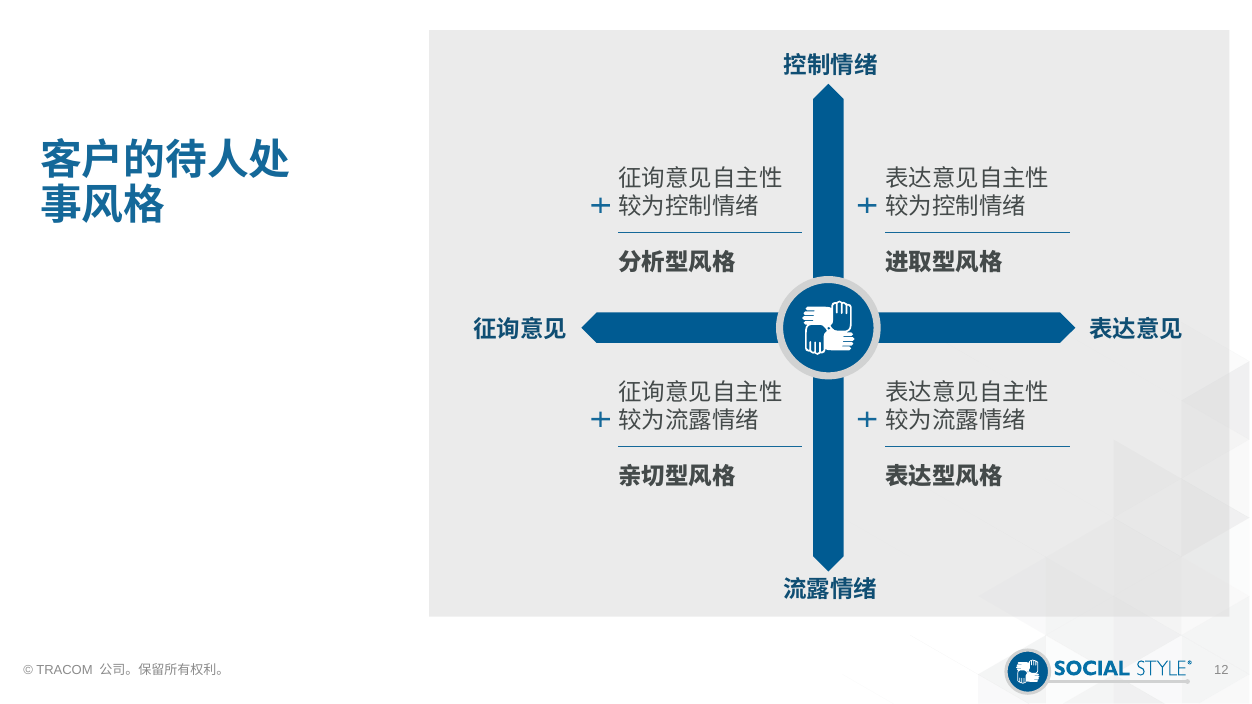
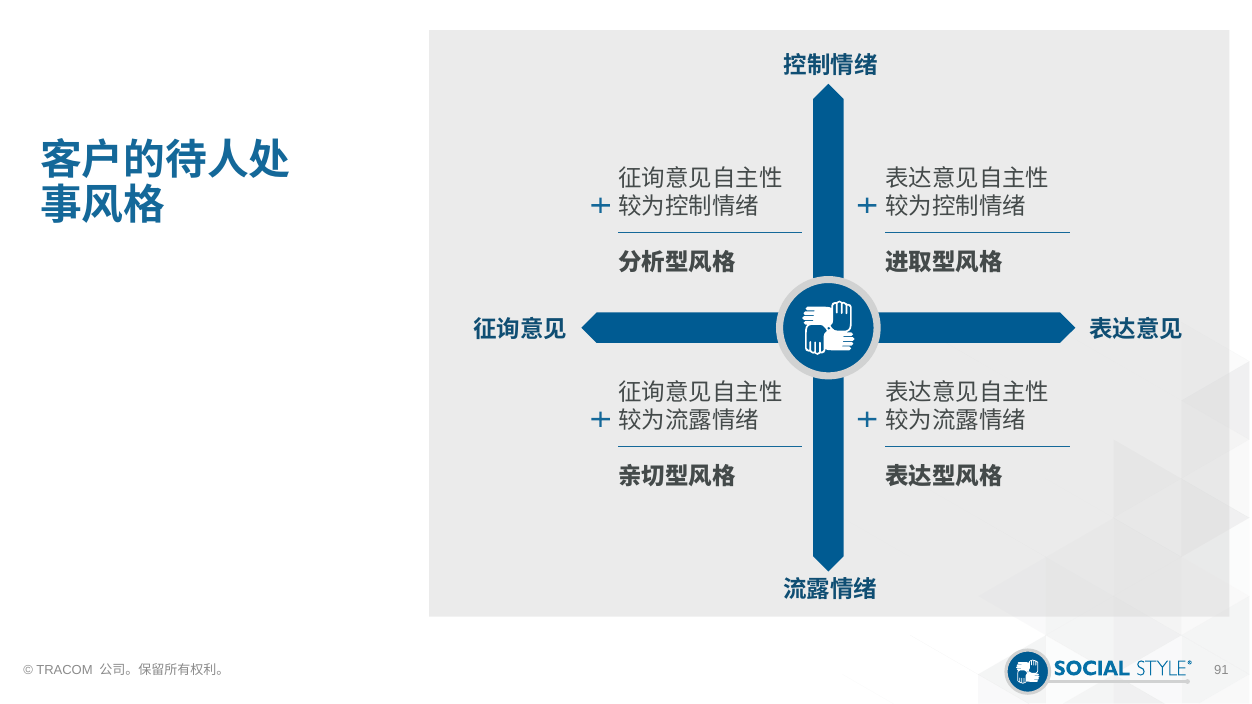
12: 12 -> 91 (1221, 670)
